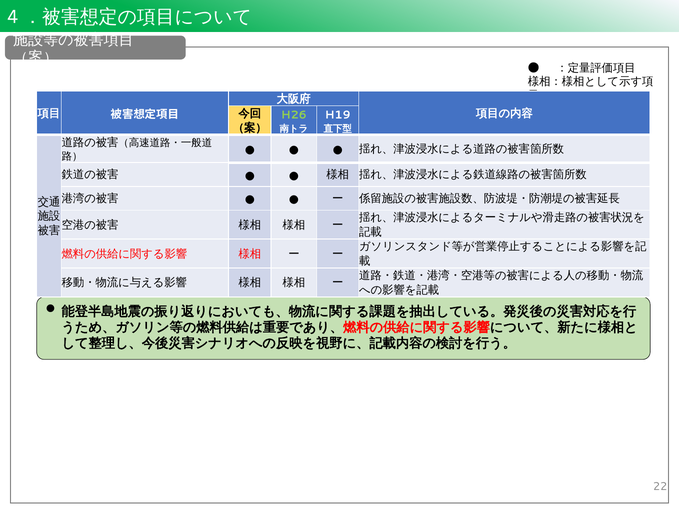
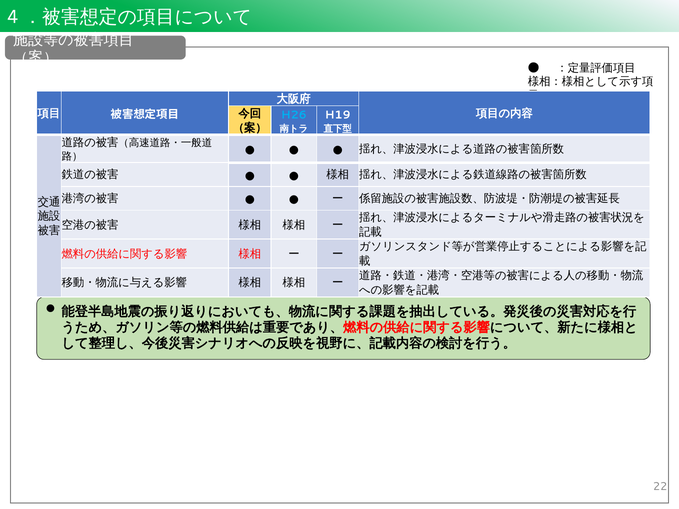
H26 colour: light green -> light blue (294, 115)
